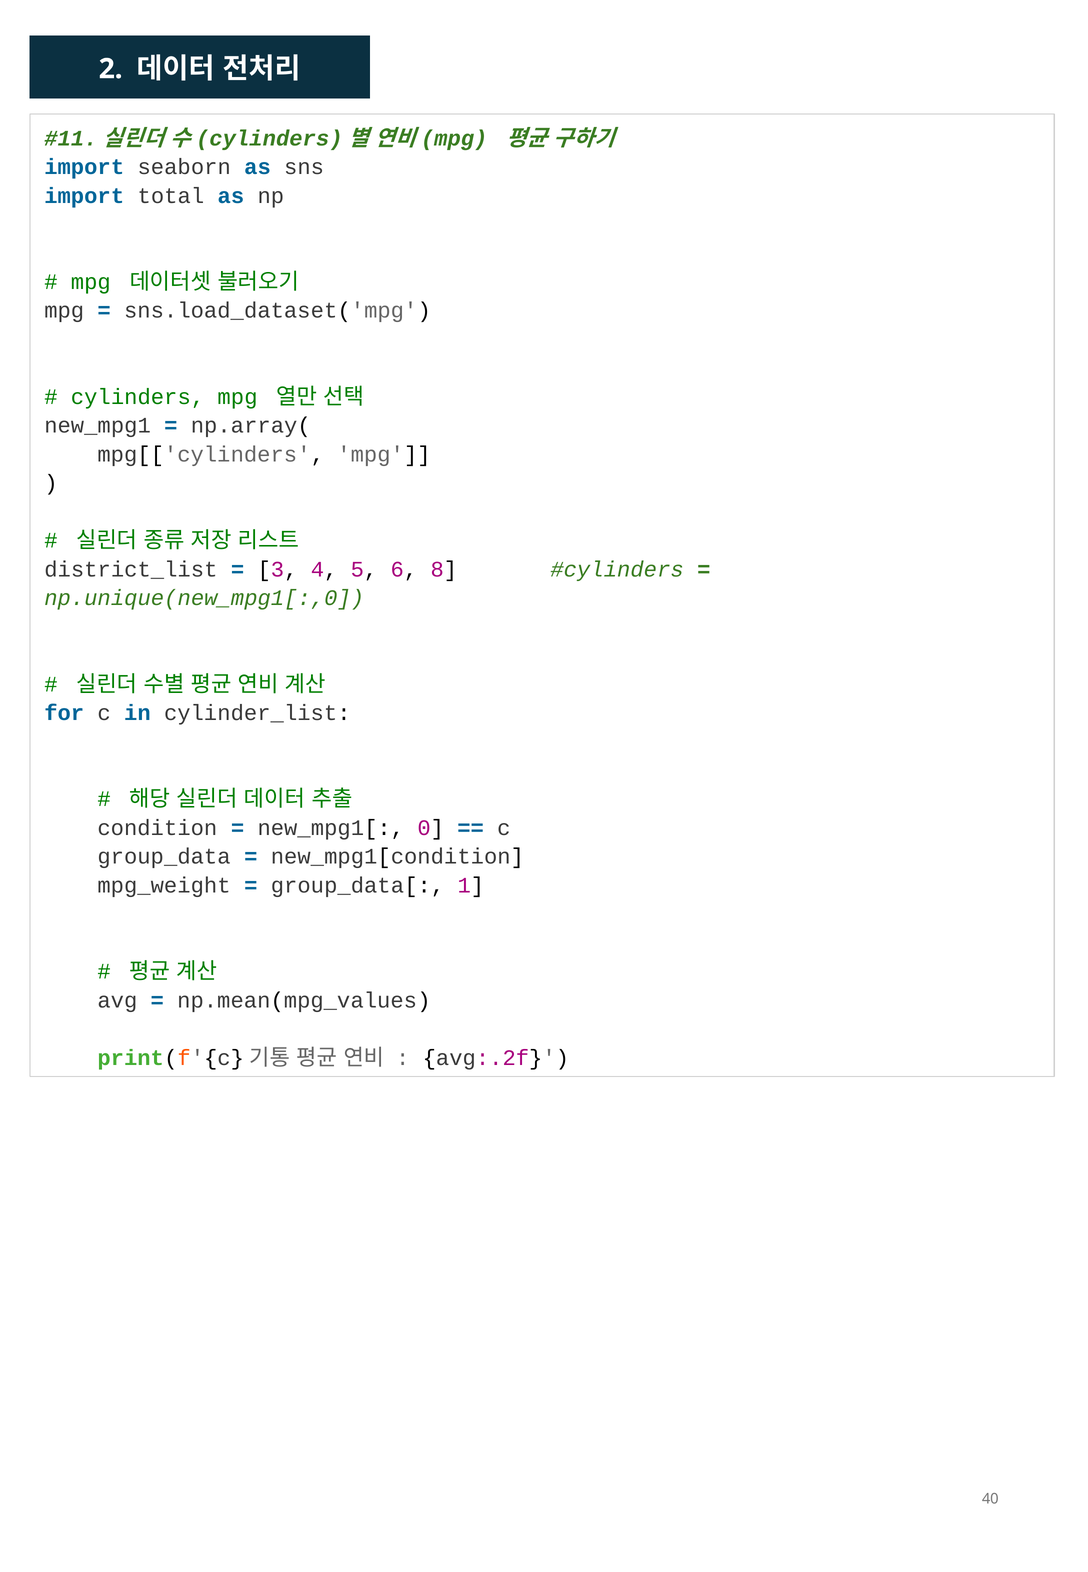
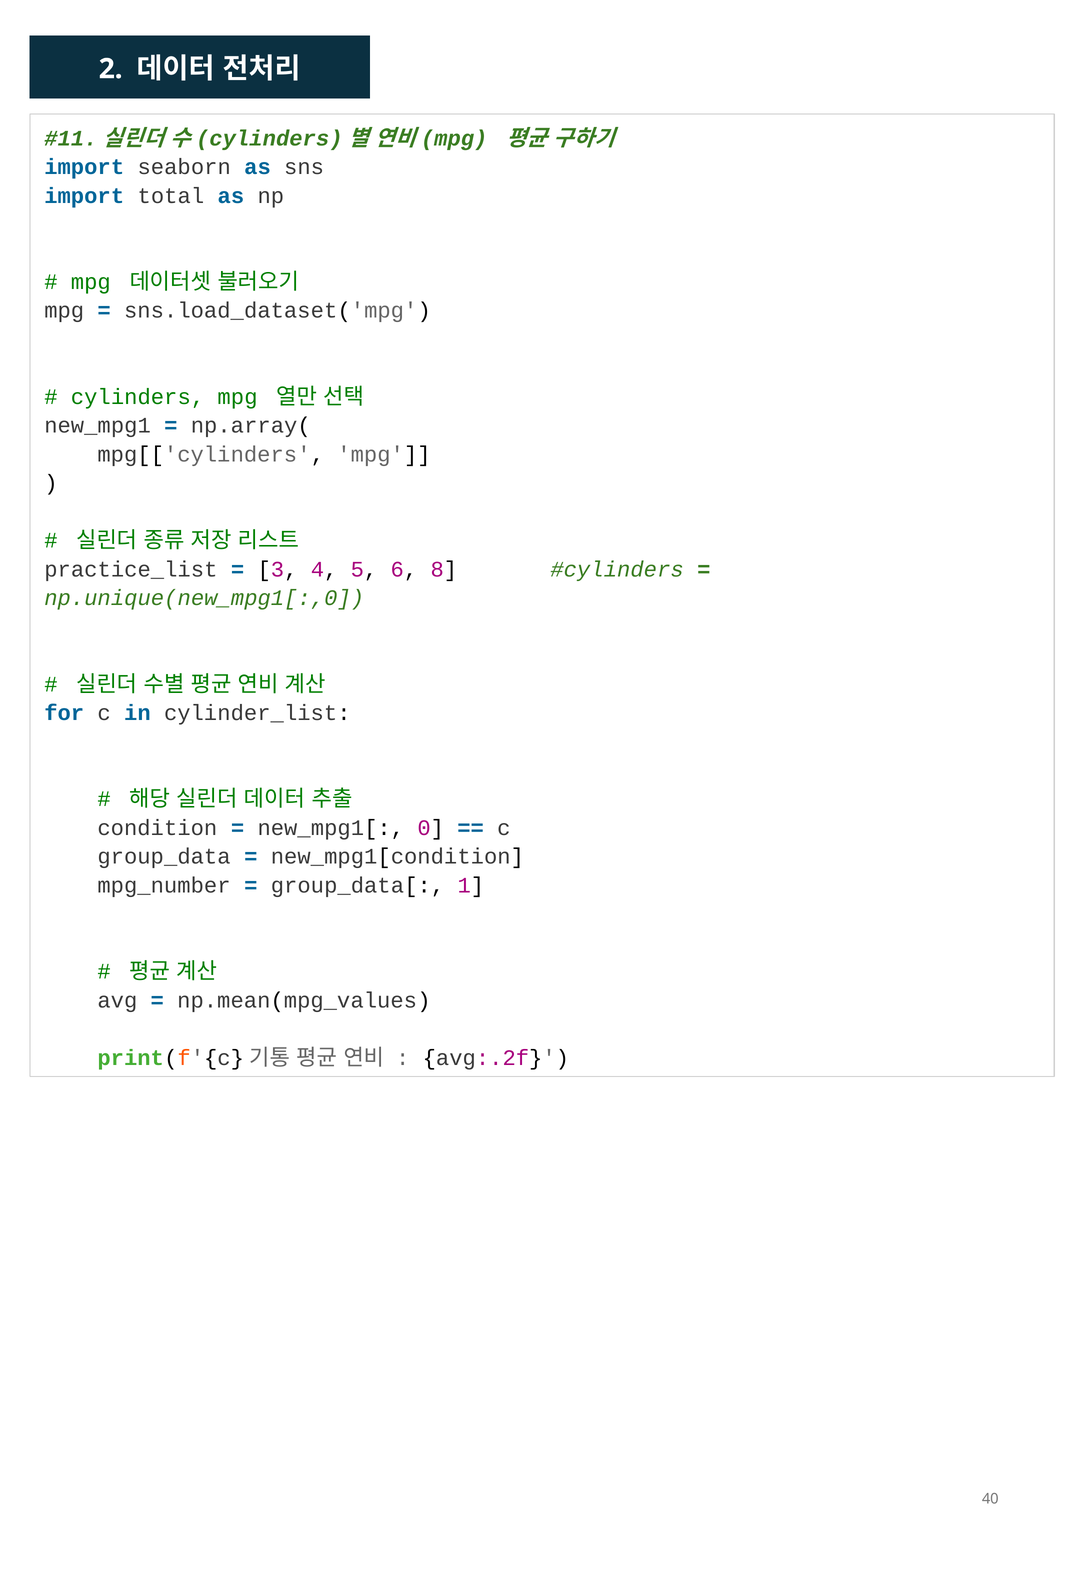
district_list: district_list -> practice_list (131, 569)
mpg_weight: mpg_weight -> mpg_number (164, 885)
